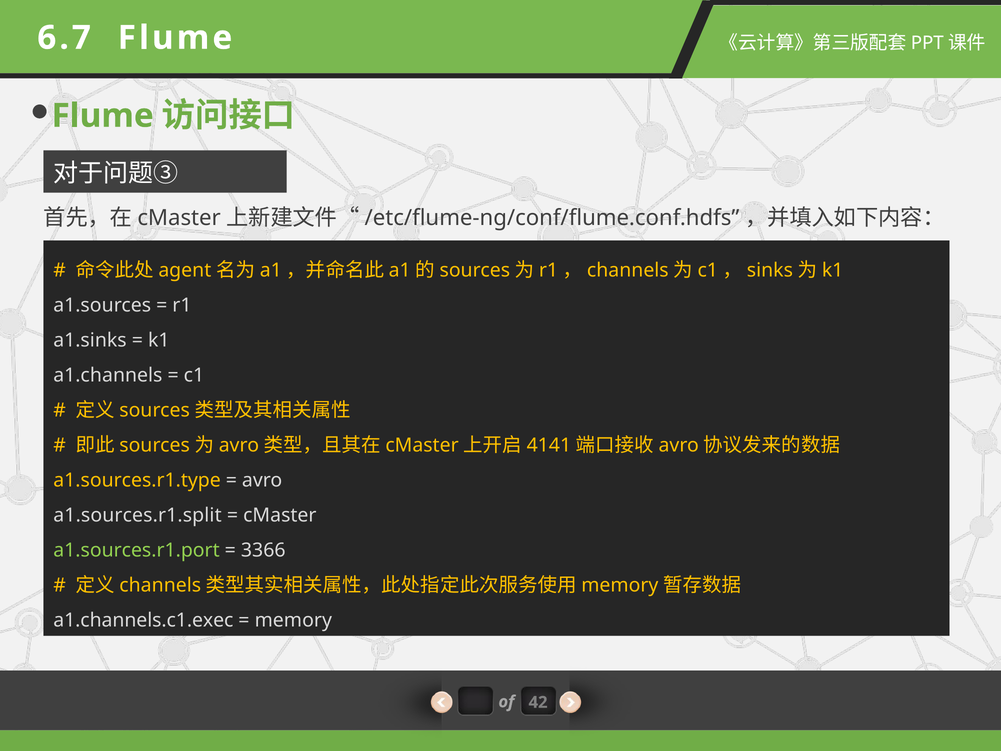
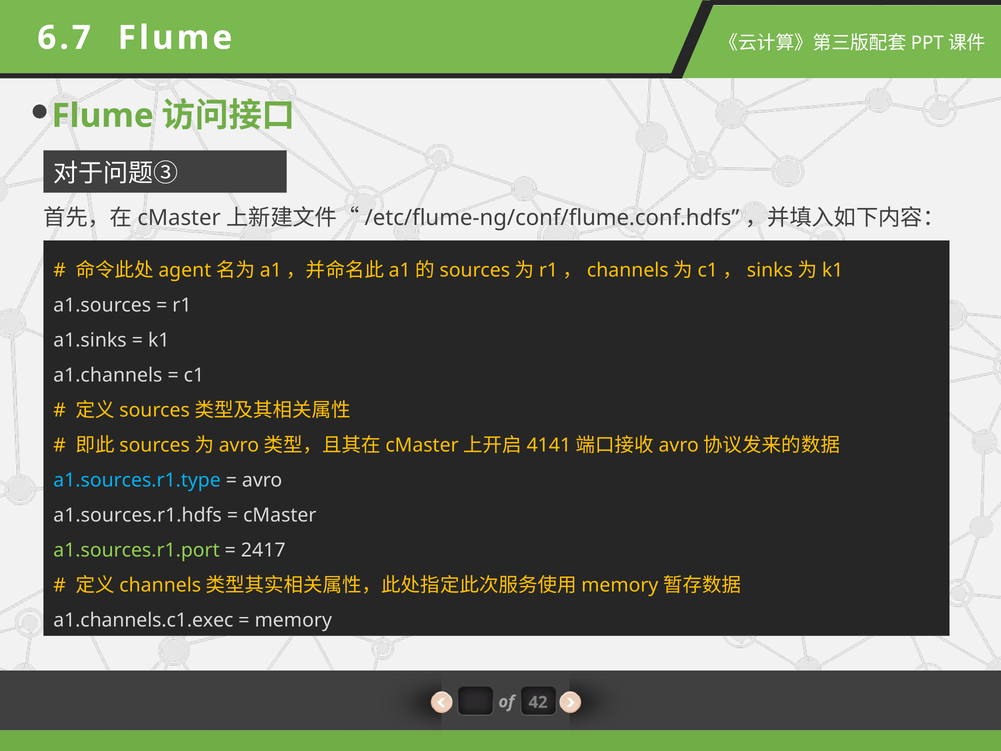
a1.sources.r1.type colour: yellow -> light blue (137, 480)
a1.sources.r1.split: a1.sources.r1.split -> a1.sources.r1.hdfs (138, 515)
3366: 3366 -> 2417 (263, 550)
